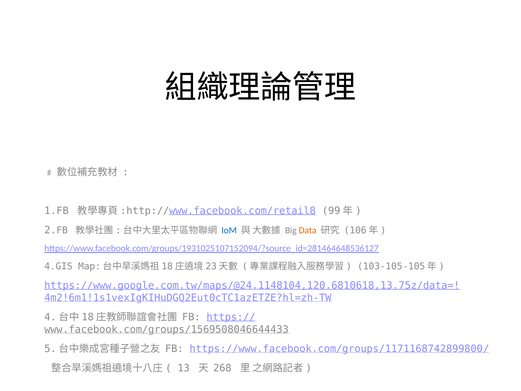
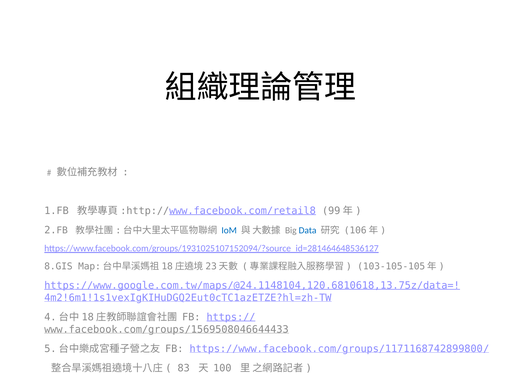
Data colour: orange -> blue (308, 230)
4.GIS: 4.GIS -> 8.GIS (58, 266)
13: 13 -> 83 (184, 368)
268: 268 -> 100 (222, 368)
